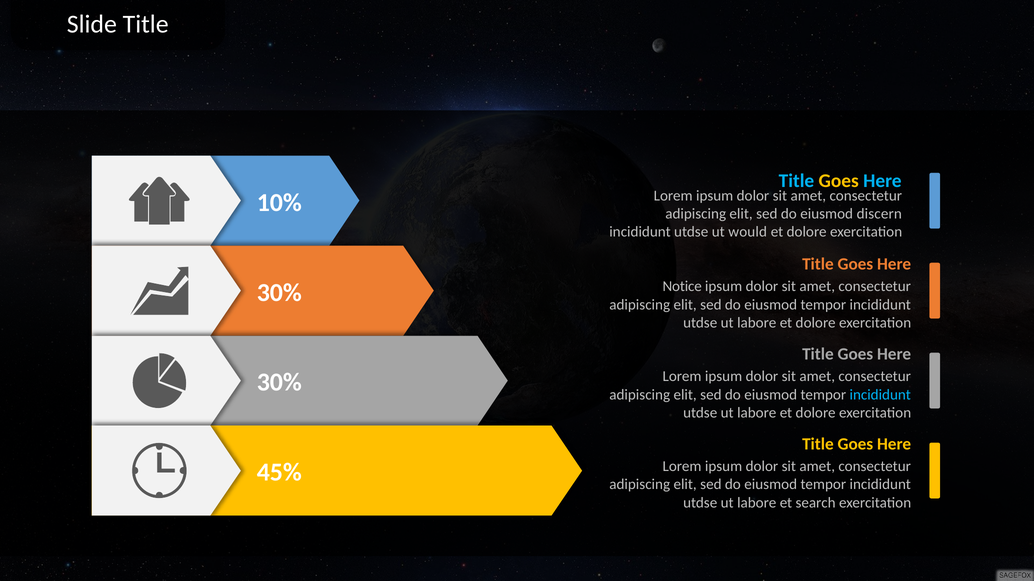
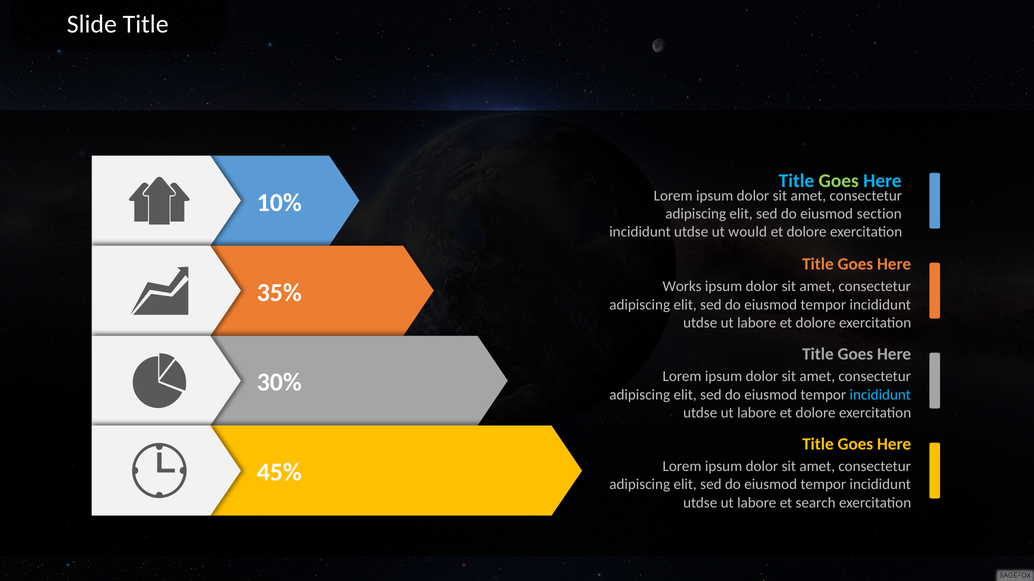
Goes colour: yellow -> light green (839, 181)
discern: discern -> section (879, 214)
Notice: Notice -> Works (682, 287)
30%: 30% -> 35% (279, 293)
